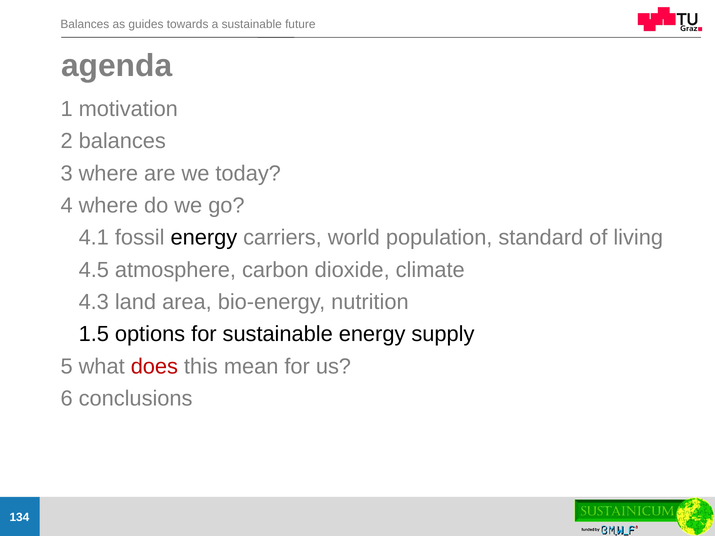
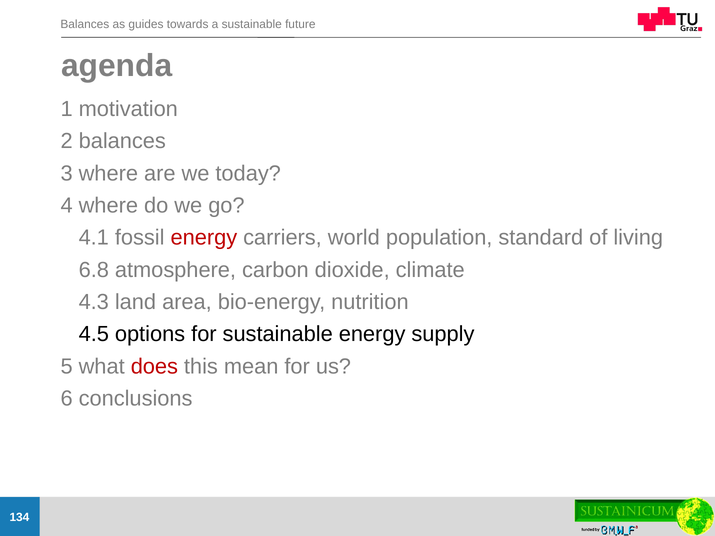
energy colour: black -> red (204, 238)
4.5: 4.5 -> 6.8 (94, 270)
1.5: 1.5 -> 4.5 (94, 334)
